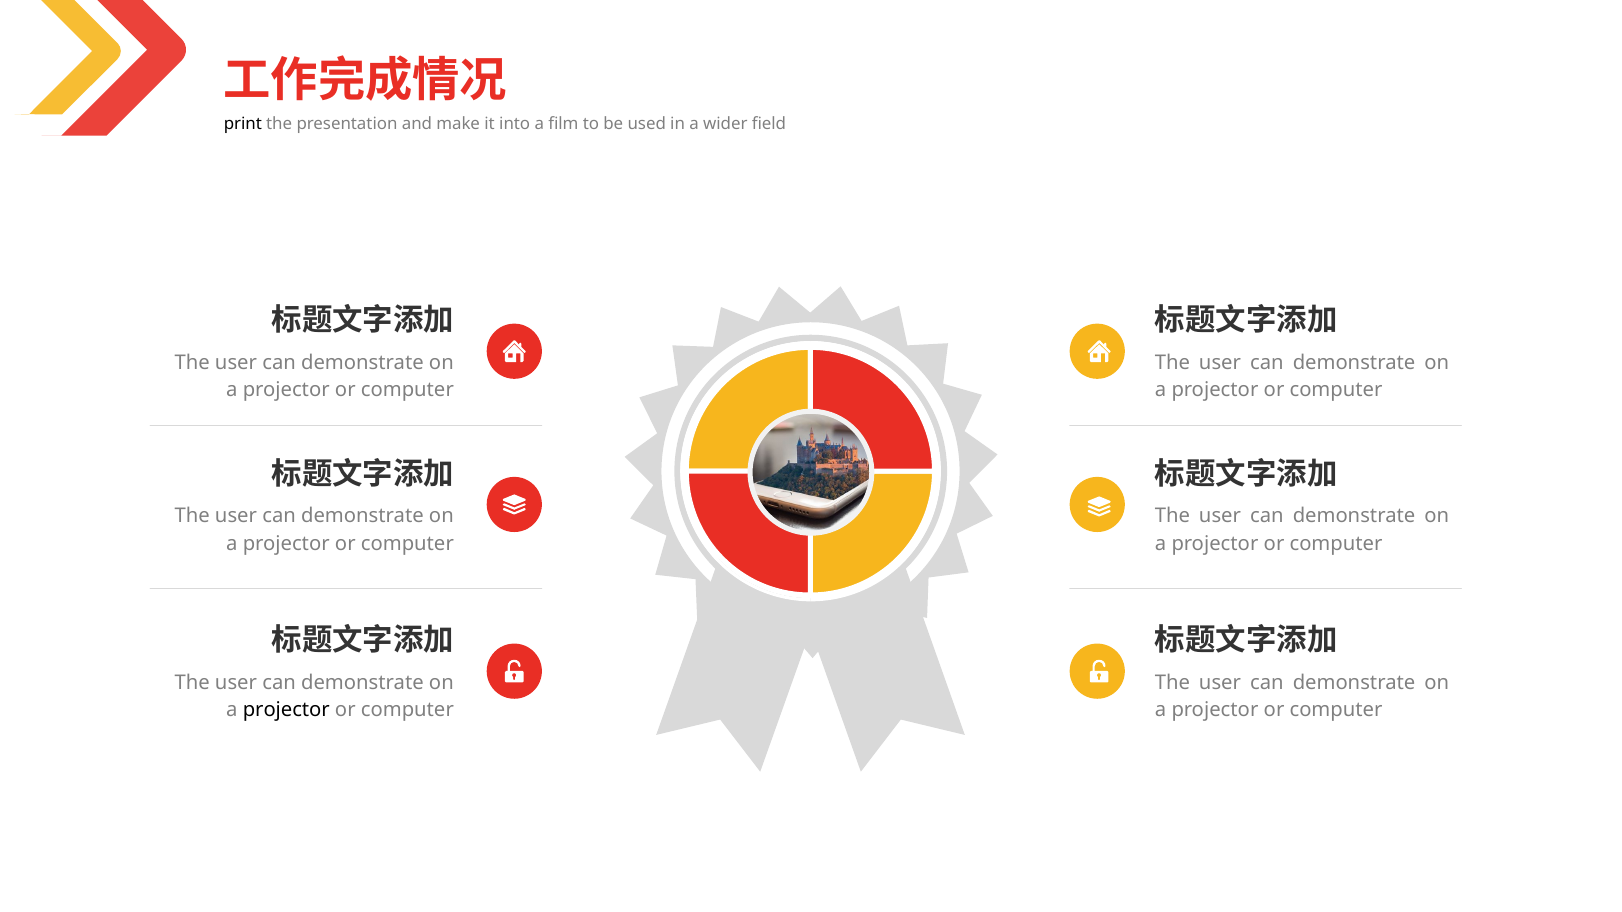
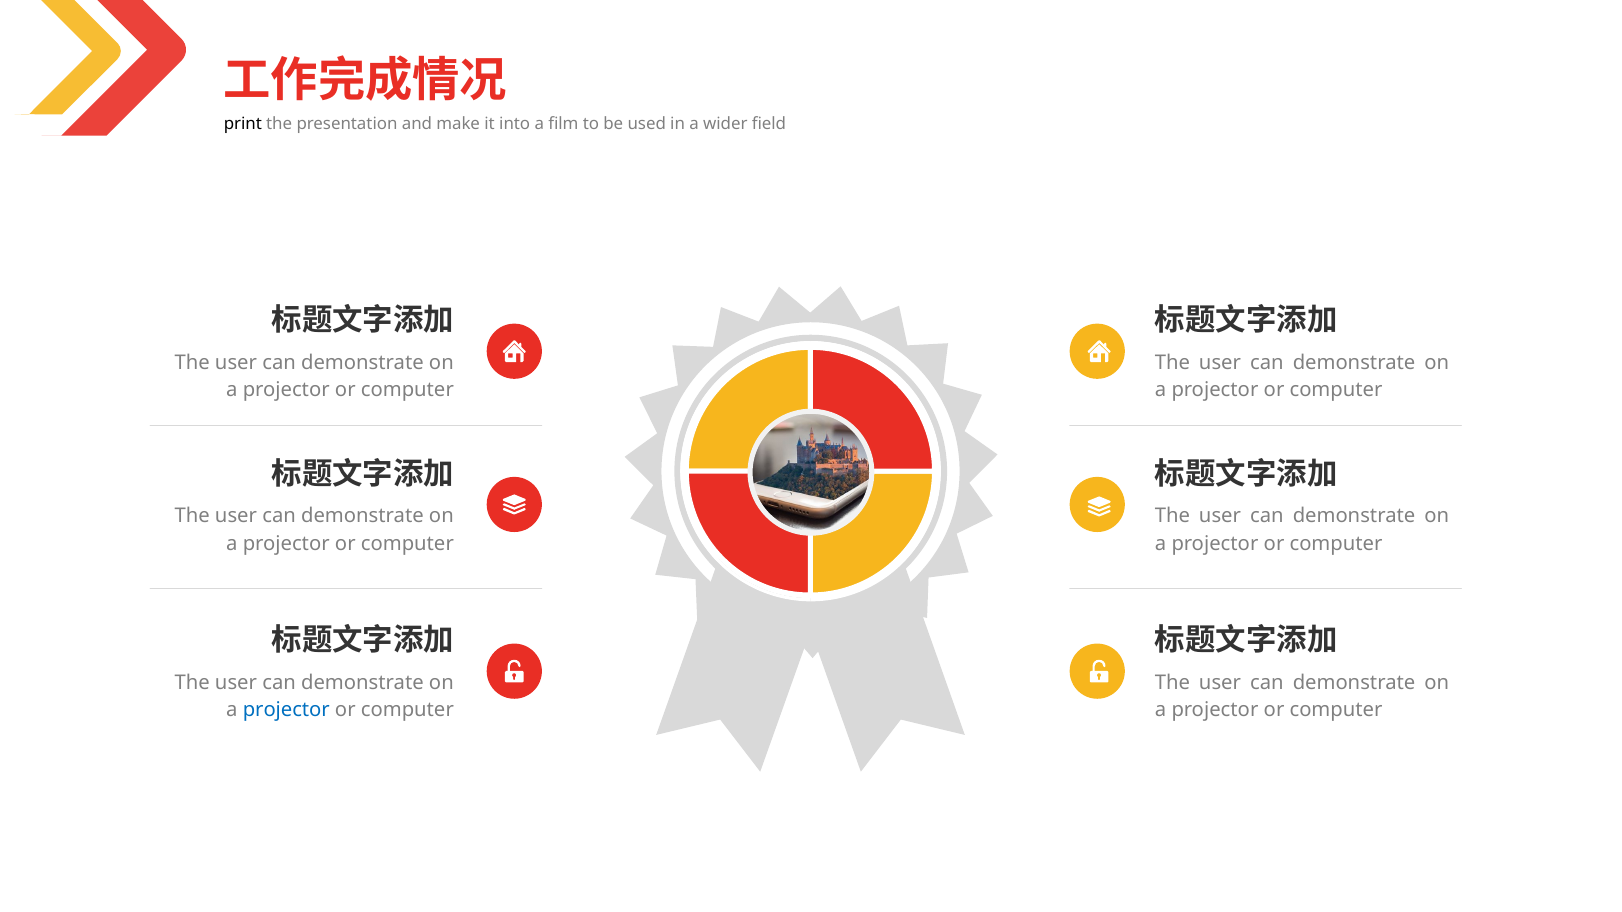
projector colour: black -> blue (286, 710)
